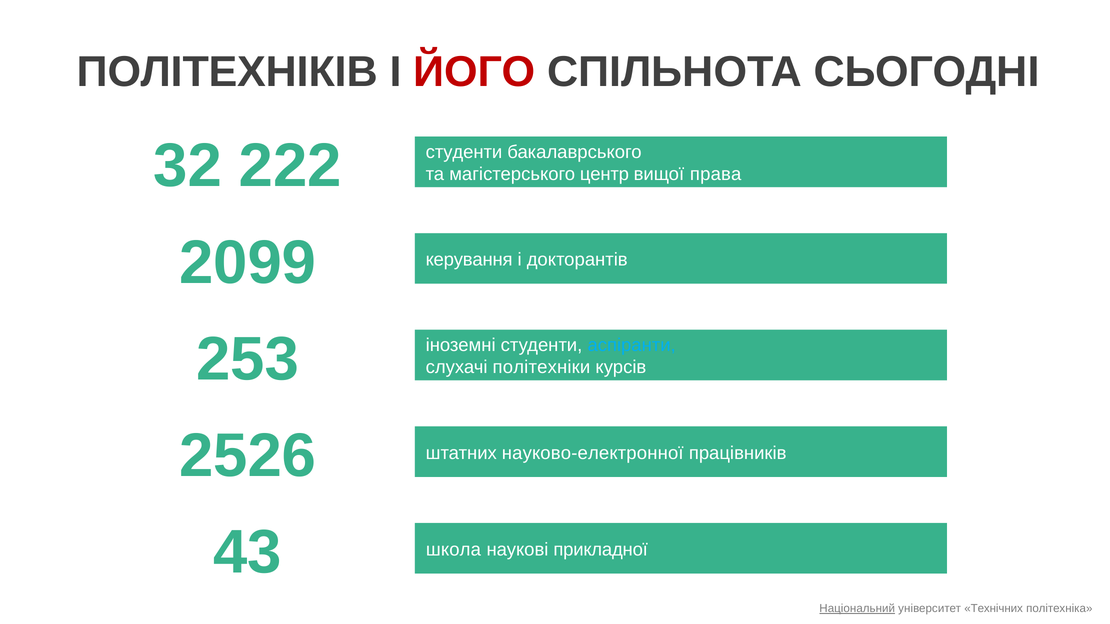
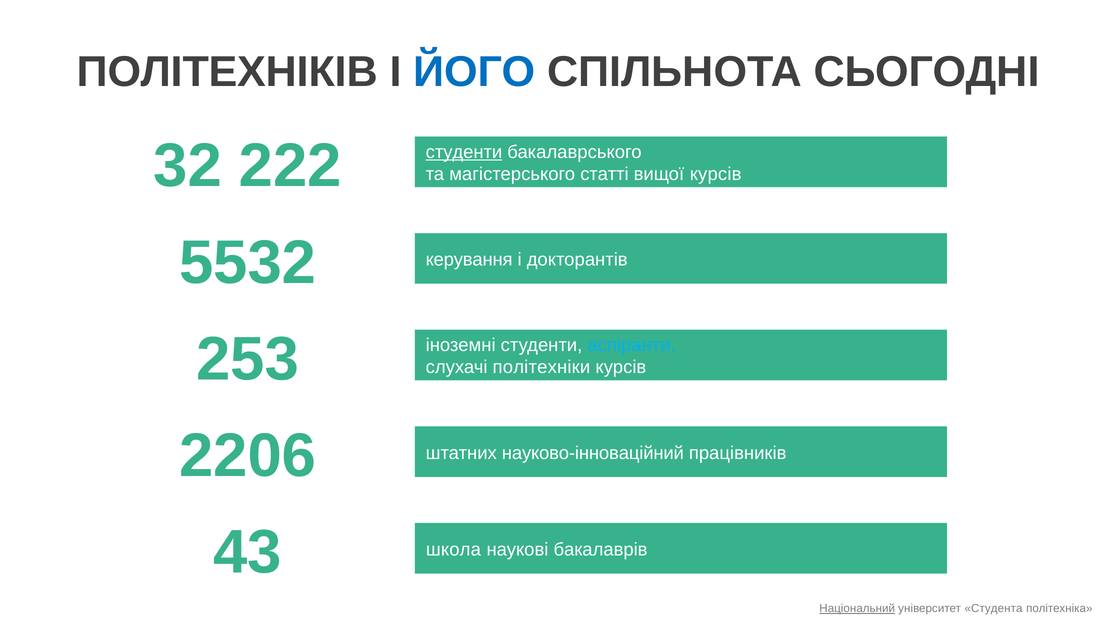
ЙОГО colour: red -> blue (474, 72)
студенти underline: none -> present (464, 152)
центр: центр -> статті (604, 174)
вищої права: права -> курсів (716, 174)
2099: 2099 -> 5532 (248, 263)
2526: 2526 -> 2206 (248, 456)
науково-електронної: науково-електронної -> науково-інноваційний (593, 453)
прикладної: прикладної -> бакалаврів (601, 550)
Технічних: Технічних -> Студента (994, 609)
